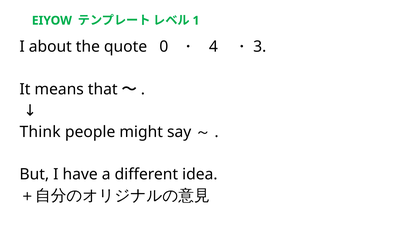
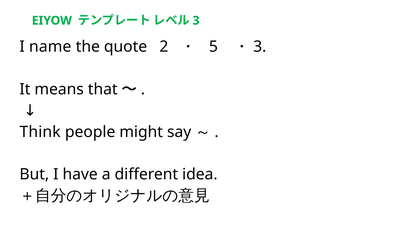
1: 1 -> 3 (196, 21)
about: about -> name (50, 47)
0: 0 -> 2 (164, 47)
4: 4 -> 5 (213, 47)
